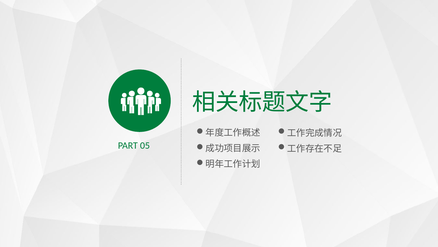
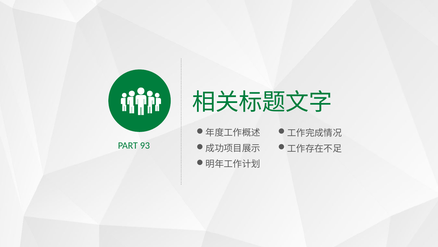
05: 05 -> 93 (145, 145)
